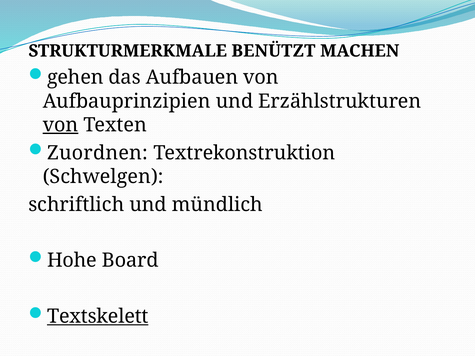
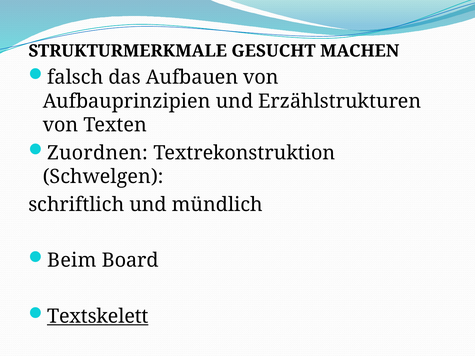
BENÜTZT: BENÜTZT -> GESUCHT (274, 51)
gehen: gehen -> falsch (75, 77)
von underline: present -> none (60, 125)
Hohe: Hohe -> Beim (72, 261)
